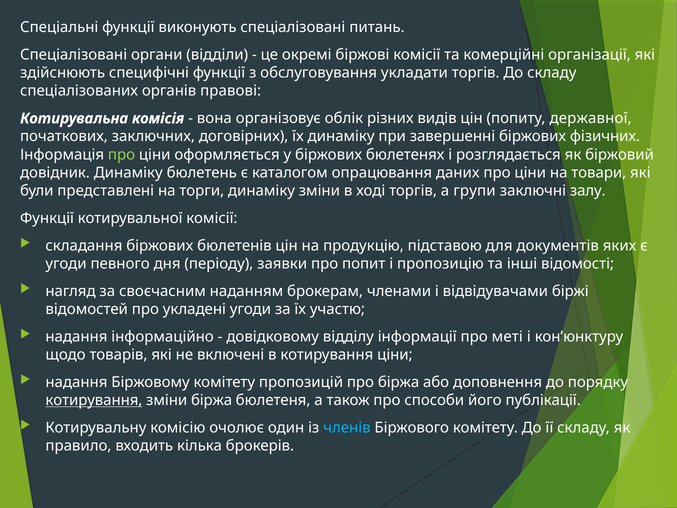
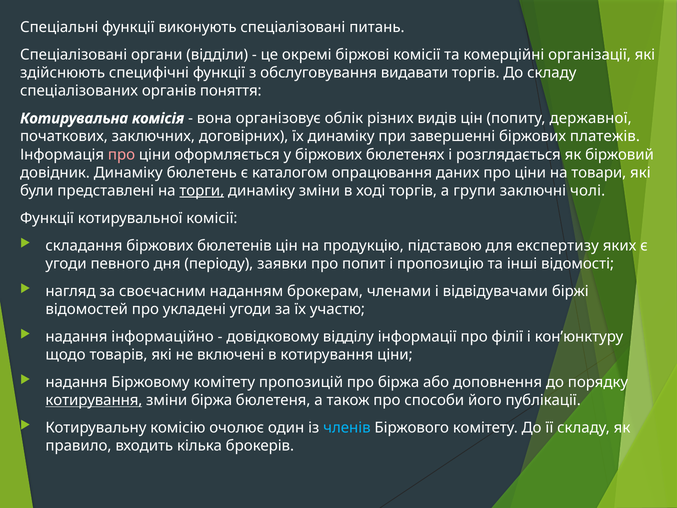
укладати: укладати -> видавати (415, 73)
правові: правові -> поняття (231, 91)
фізичних: фізичних -> платежів (605, 136)
про colour: light green -> pink (122, 155)
торги underline: none -> present (202, 191)
залу: залу -> чолі (588, 191)
документів: документів -> експертизу (558, 246)
меті: меті -> філії (507, 336)
